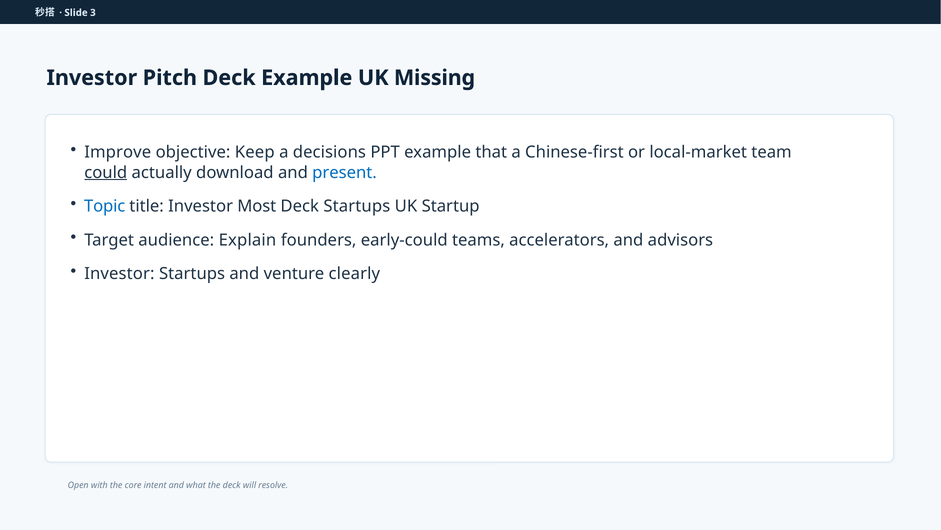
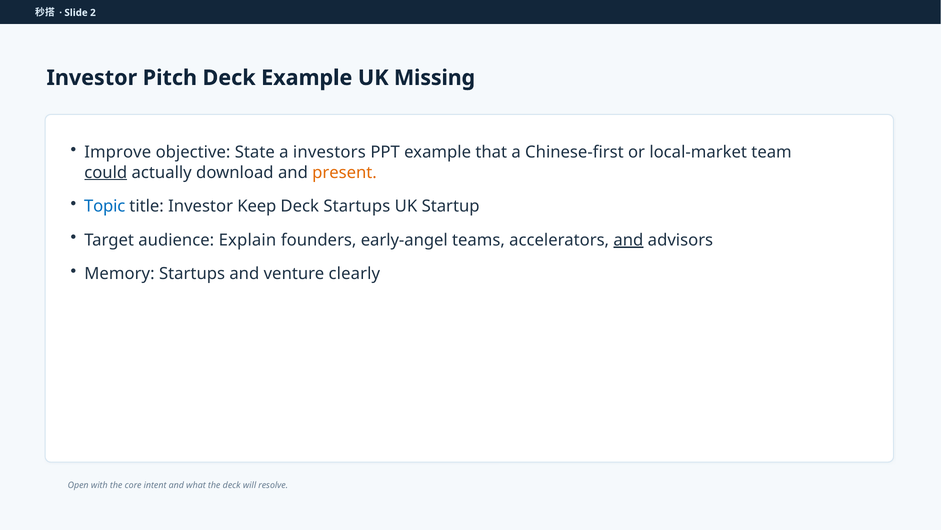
3: 3 -> 2 (93, 13)
Keep: Keep -> State (255, 152)
decisions: decisions -> investors (329, 152)
present colour: blue -> orange (345, 172)
Most: Most -> Keep (257, 206)
early-could: early-could -> early-angel (404, 240)
and underline: none -> present (628, 240)
Investor: Investor -> Memory (119, 273)
